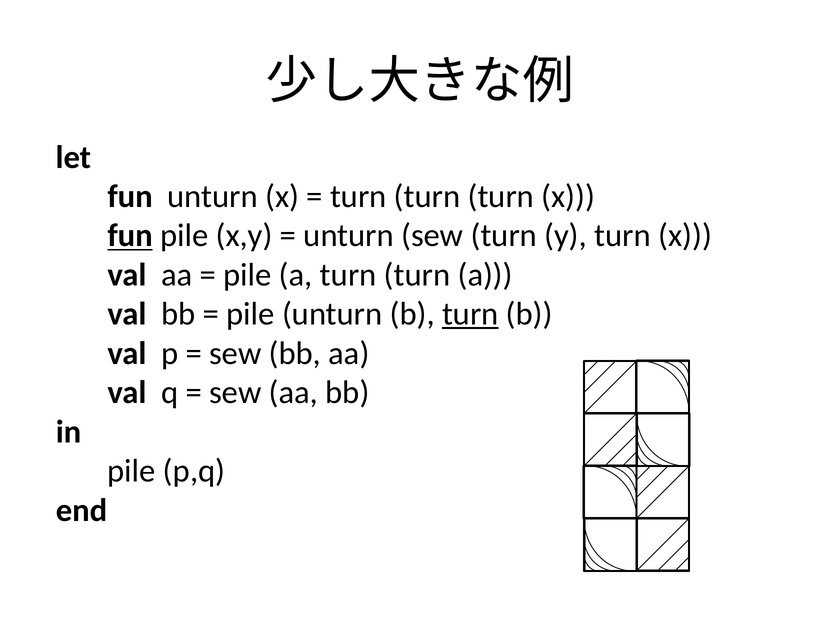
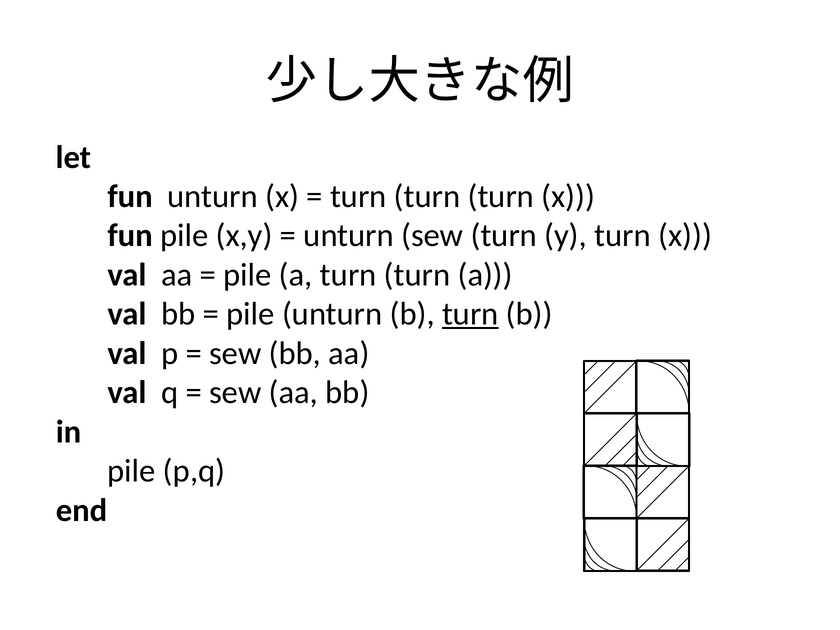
fun underline: present -> none (130, 236)
